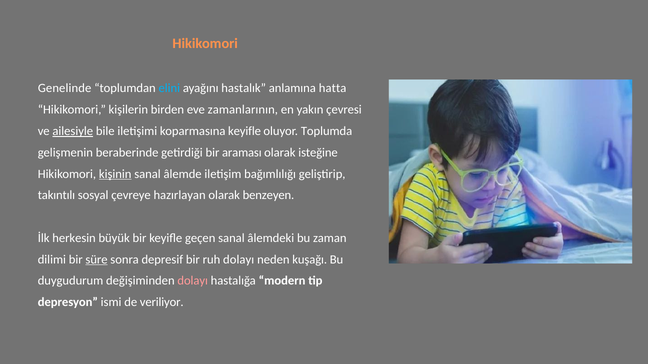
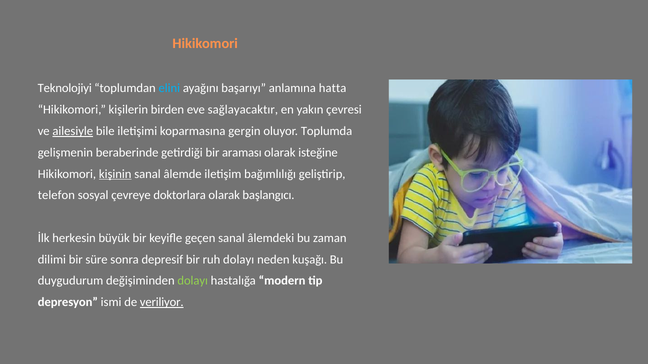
Genelinde: Genelinde -> Teknolojiyi (65, 88)
hastalık: hastalık -> başarıyı (244, 88)
zamanlarının: zamanlarının -> sağlayacaktır (243, 110)
koparmasına keyifle: keyifle -> gergin (244, 131)
takıntılı: takıntılı -> telefon (56, 196)
hazırlayan: hazırlayan -> doktorlara (180, 196)
benzeyen: benzeyen -> başlangıcı (269, 196)
süre underline: present -> none (97, 260)
dolayı colour: pink -> light green (193, 281)
veriliyor underline: none -> present (162, 303)
